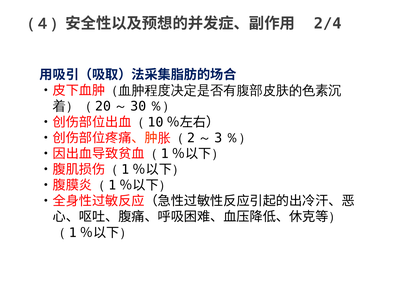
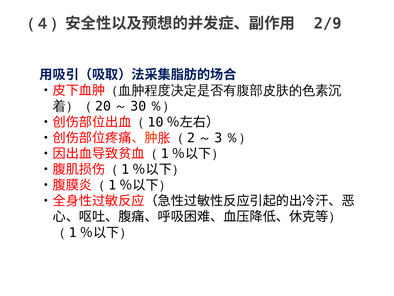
2/4: 2/4 -> 2/9 (328, 23)
